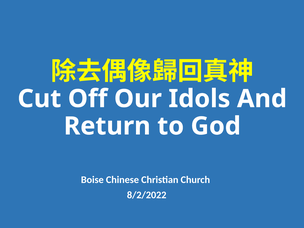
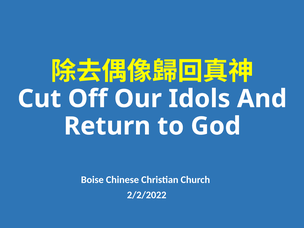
8/2/2022: 8/2/2022 -> 2/2/2022 (147, 195)
